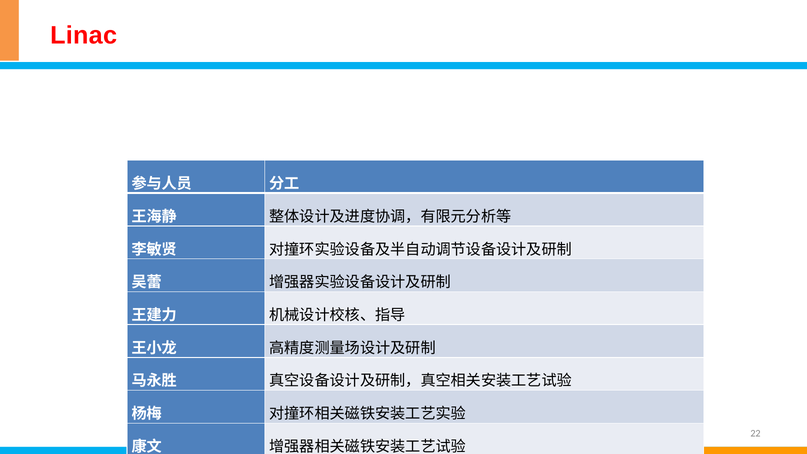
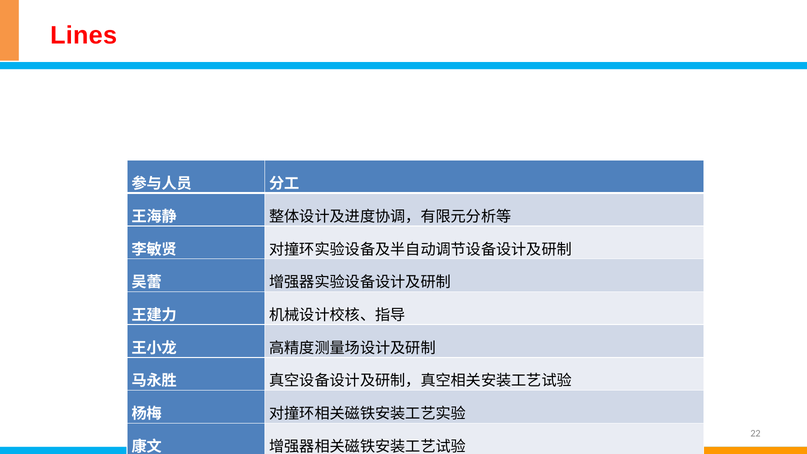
Linac: Linac -> Lines (84, 35)
